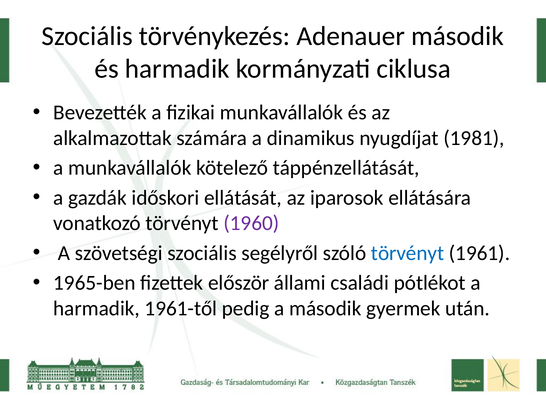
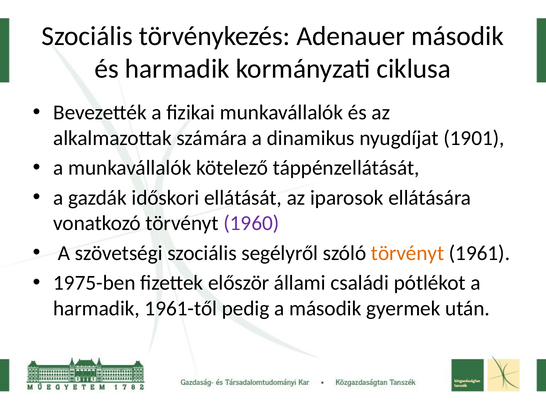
1981: 1981 -> 1901 (474, 138)
törvényt colour: blue -> orange (408, 253)
1965-ben: 1965-ben -> 1975-ben (94, 283)
